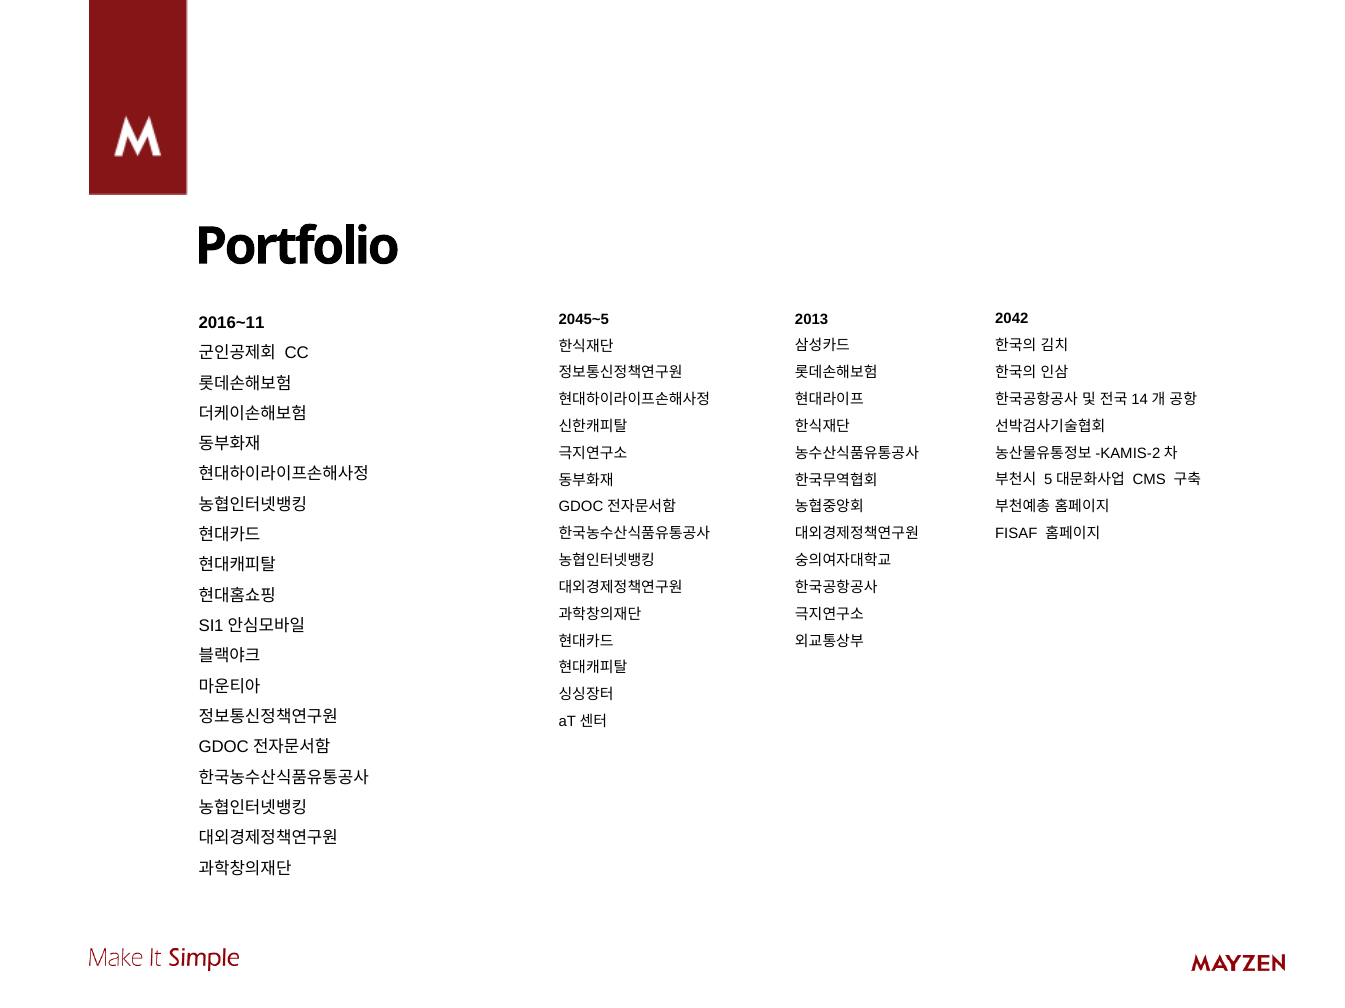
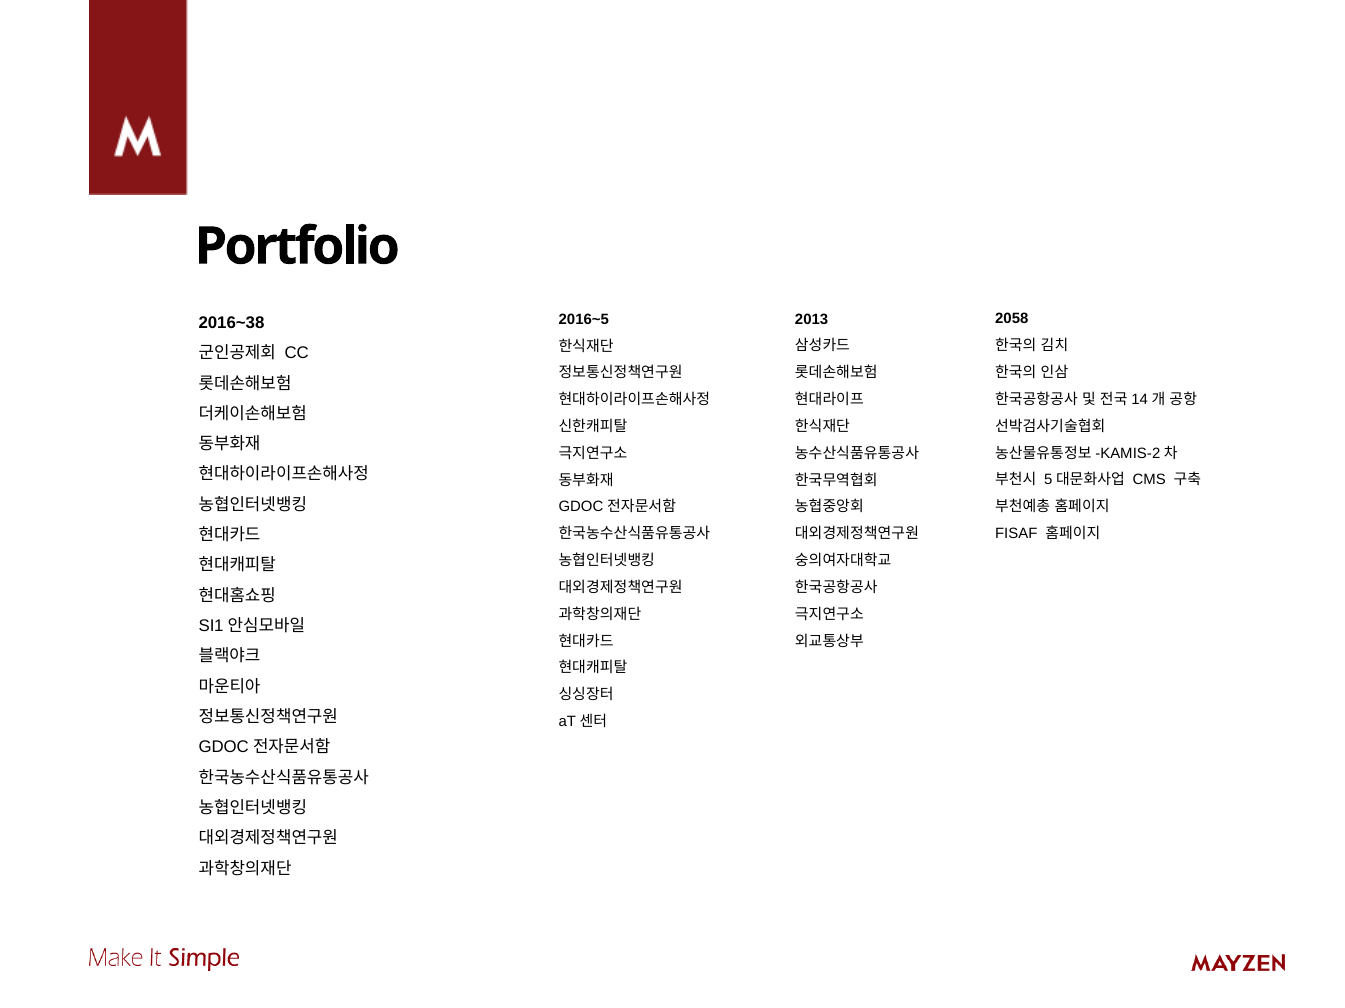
2042: 2042 -> 2058 (1012, 319)
2045~5: 2045~5 -> 2016~5 (584, 320)
2016~11: 2016~11 -> 2016~38 (231, 323)
